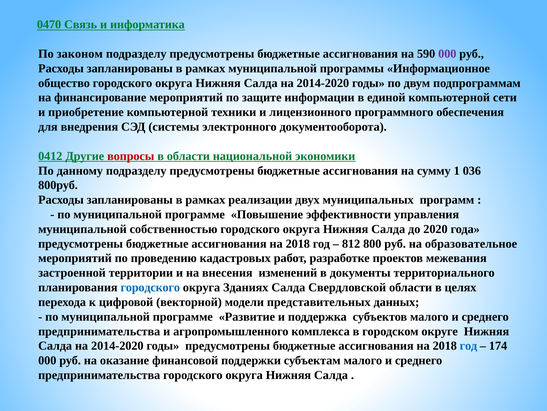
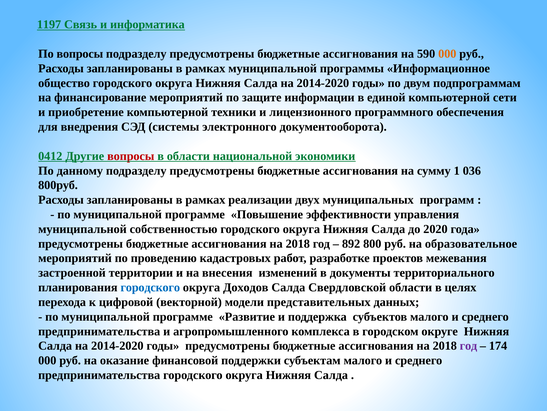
0470: 0470 -> 1197 (49, 25)
По законом: законом -> вопросы (80, 54)
000 colour: purple -> orange (447, 54)
812: 812 -> 892 (351, 243)
Зданиях: Зданиях -> Доходов (246, 287)
год colour: blue -> purple (468, 345)
